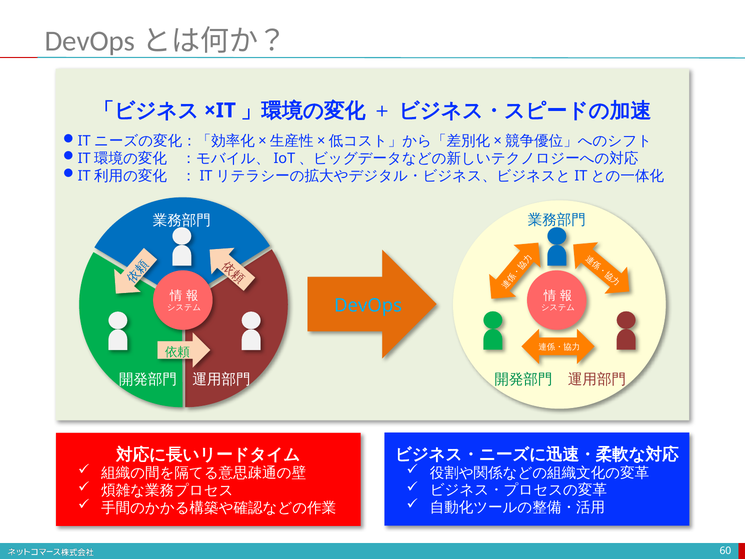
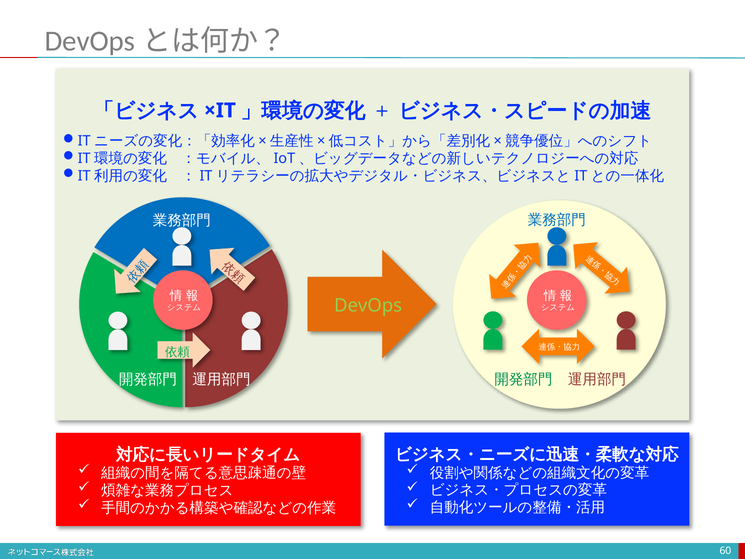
DevOps colour: light blue -> light green (368, 305)
